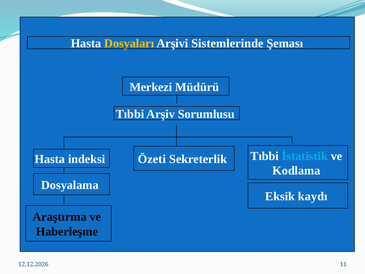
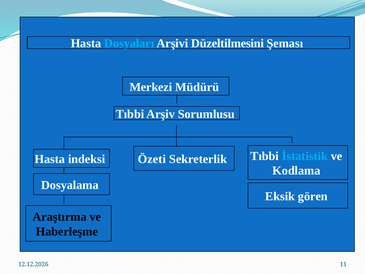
Dosyaları colour: yellow -> light blue (129, 43)
Sistemlerinde: Sistemlerinde -> Düzeltilmesini (228, 43)
kaydı: kaydı -> gören (313, 196)
